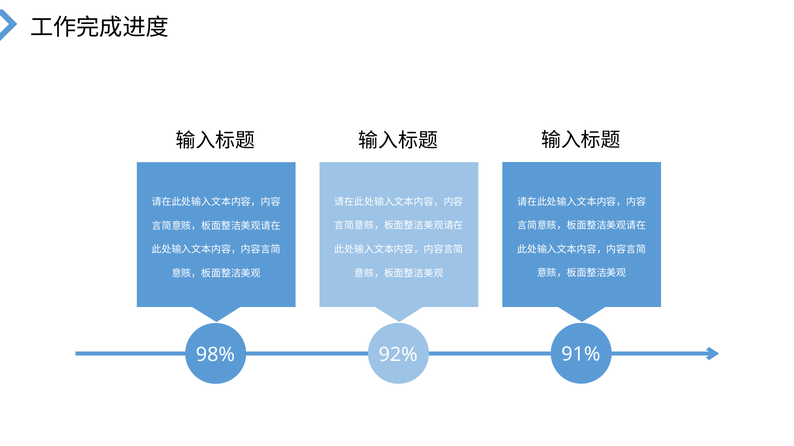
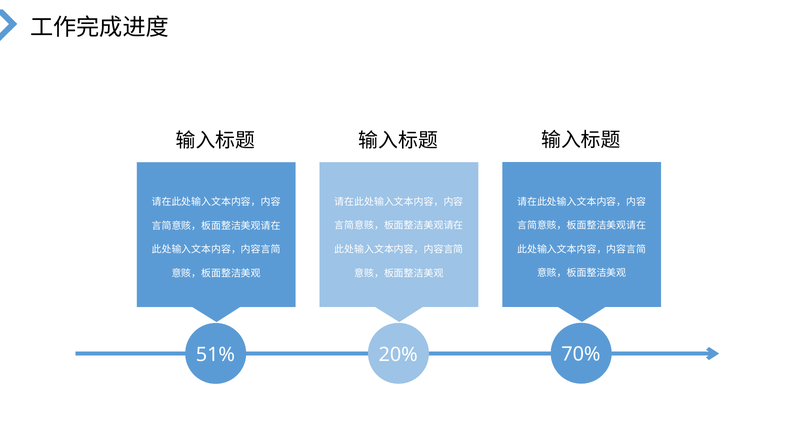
91%: 91% -> 70% (581, 355)
92%: 92% -> 20% (398, 355)
98%: 98% -> 51% (215, 355)
